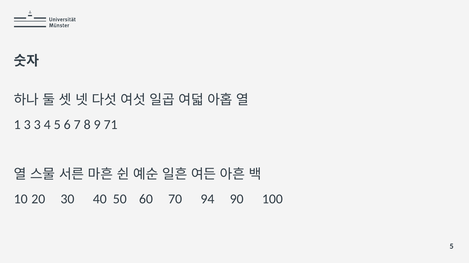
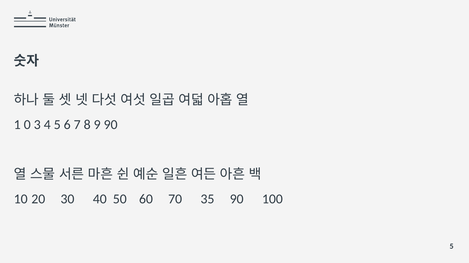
1 3: 3 -> 0 (27, 125)
9 71: 71 -> 90 (111, 125)
94: 94 -> 35 (207, 199)
